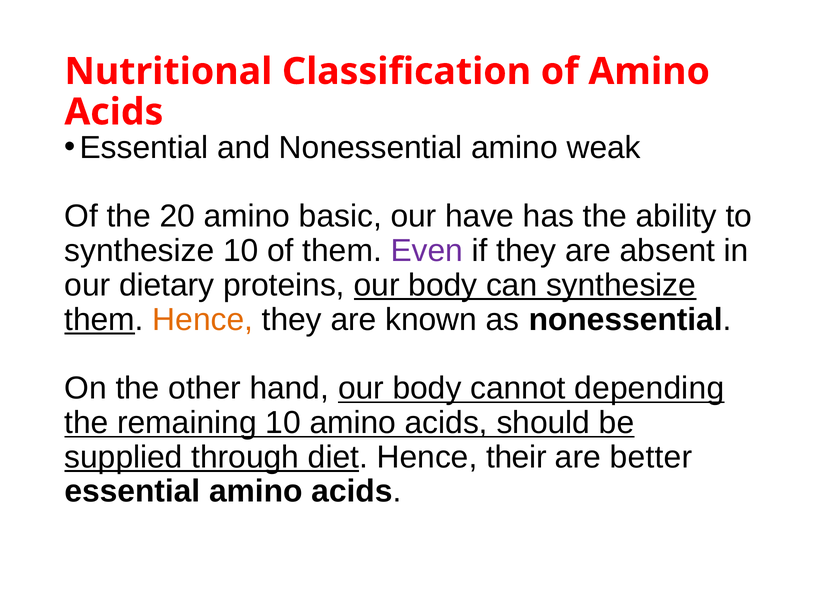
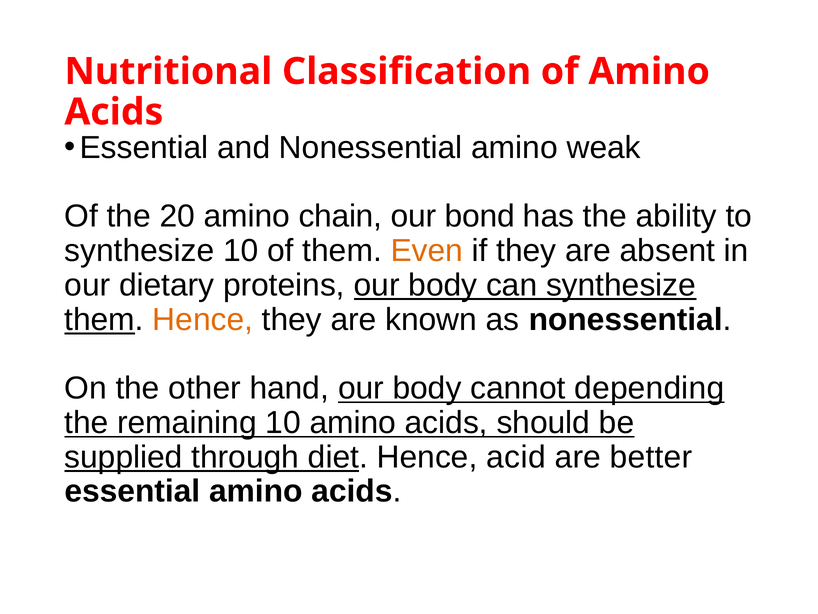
basic: basic -> chain (341, 216)
have: have -> bond (480, 216)
Even colour: purple -> orange (427, 251)
their: their -> acid (516, 457)
